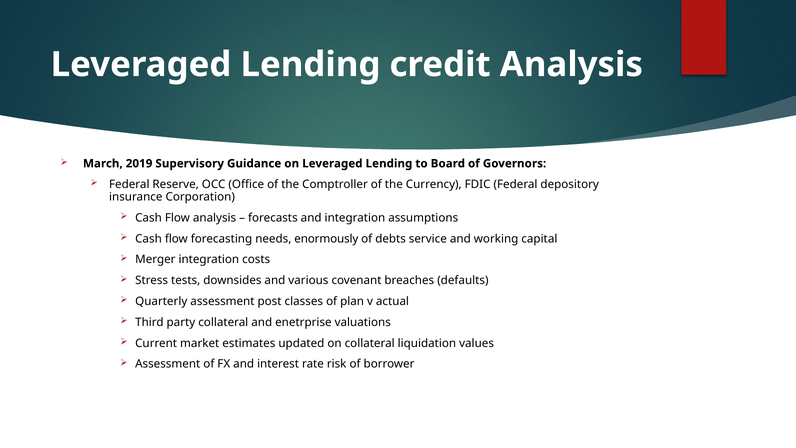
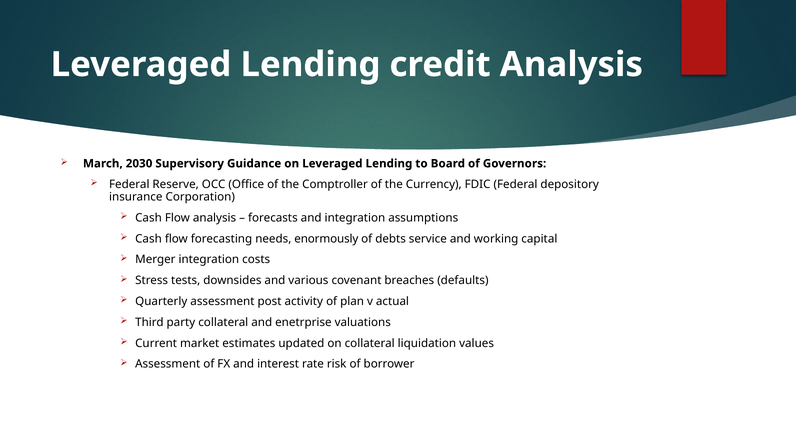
2019: 2019 -> 2030 (139, 163)
classes: classes -> activity (304, 301)
